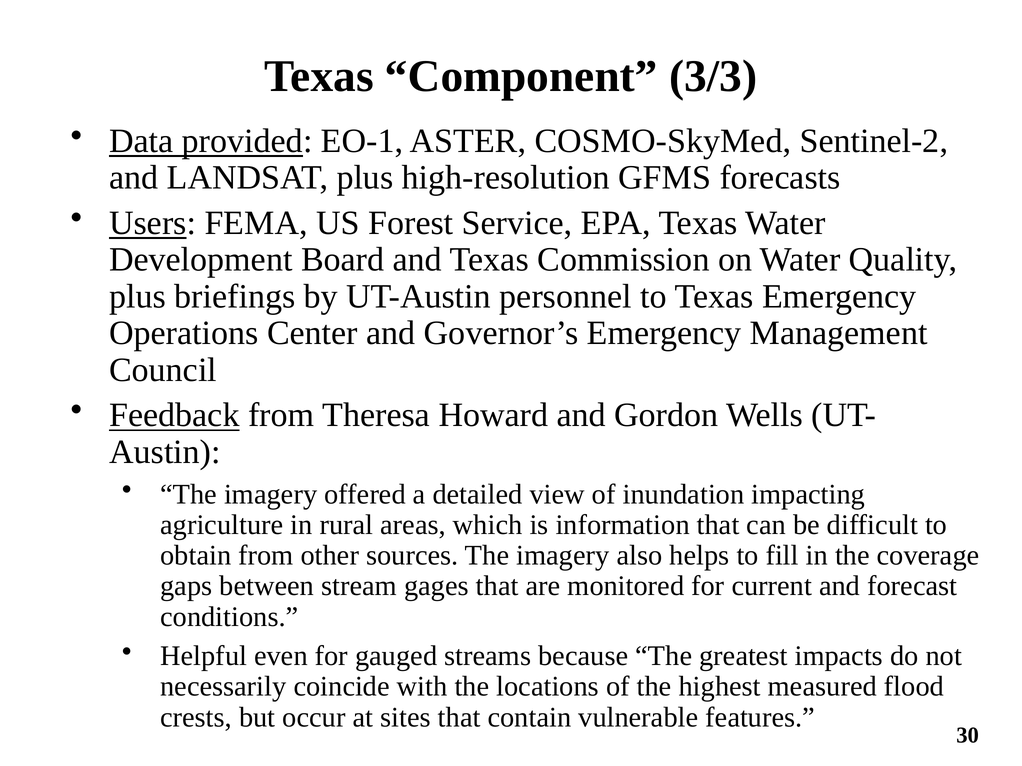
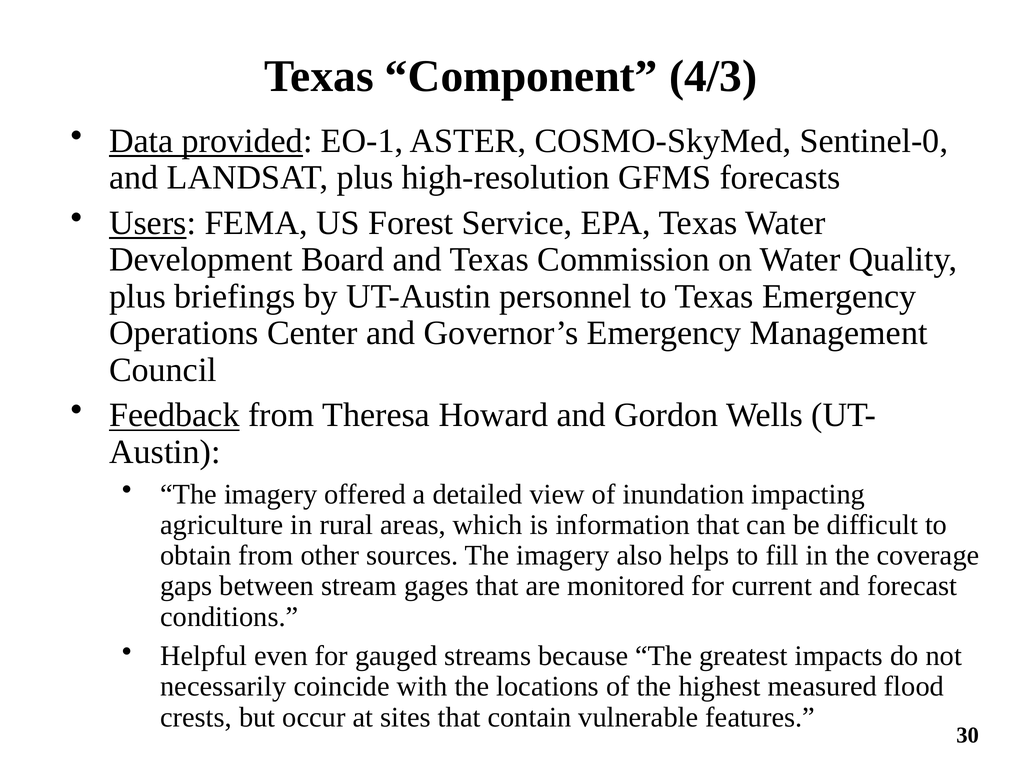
3/3: 3/3 -> 4/3 (713, 77)
Sentinel-2: Sentinel-2 -> Sentinel-0 (874, 141)
